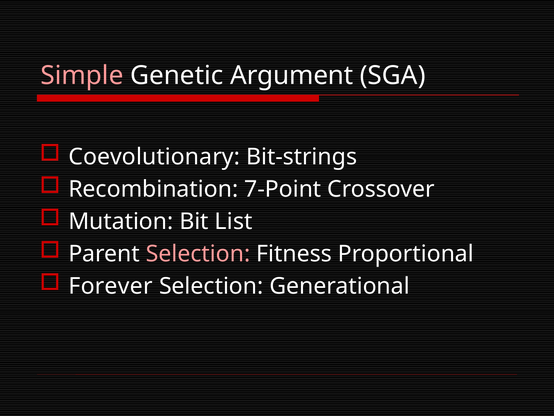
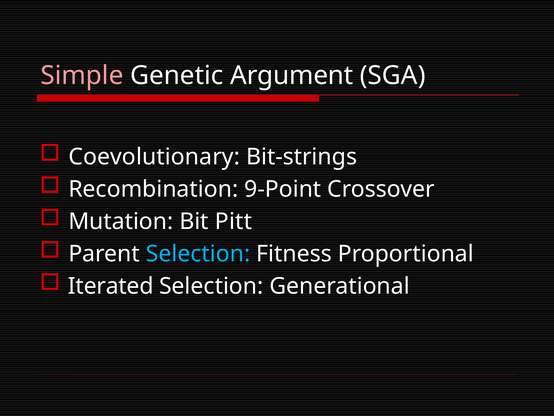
7-Point: 7-Point -> 9-Point (283, 189)
List: List -> Pitt (234, 221)
Selection colour: pink -> light blue (198, 254)
Forever: Forever -> Iterated (111, 286)
